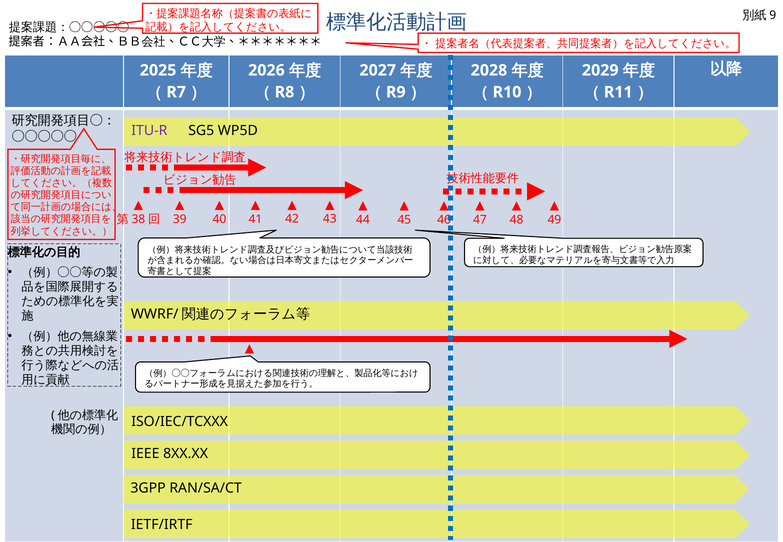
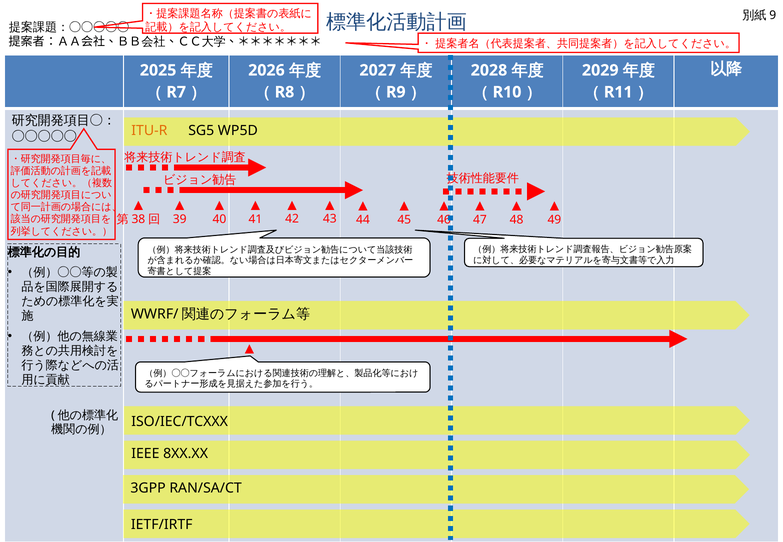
ITU-R colour: purple -> orange (149, 130)
